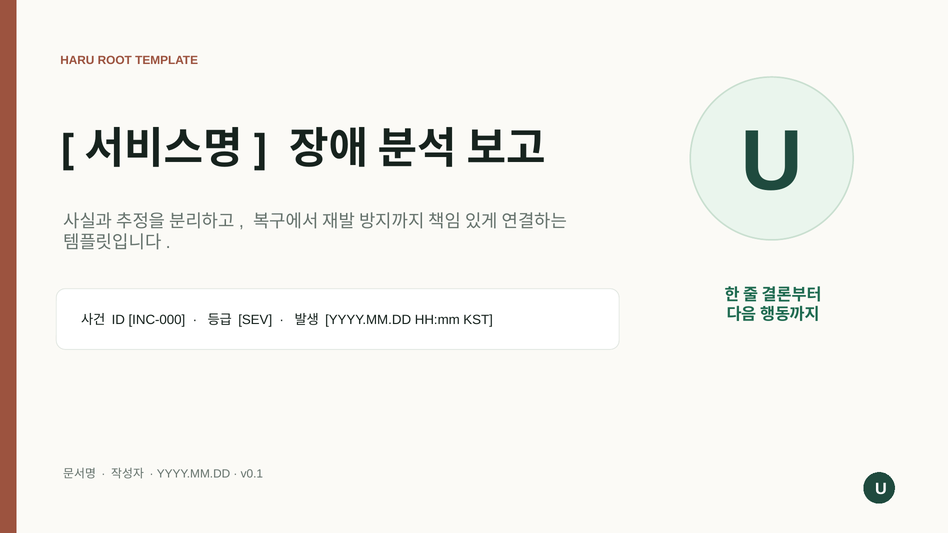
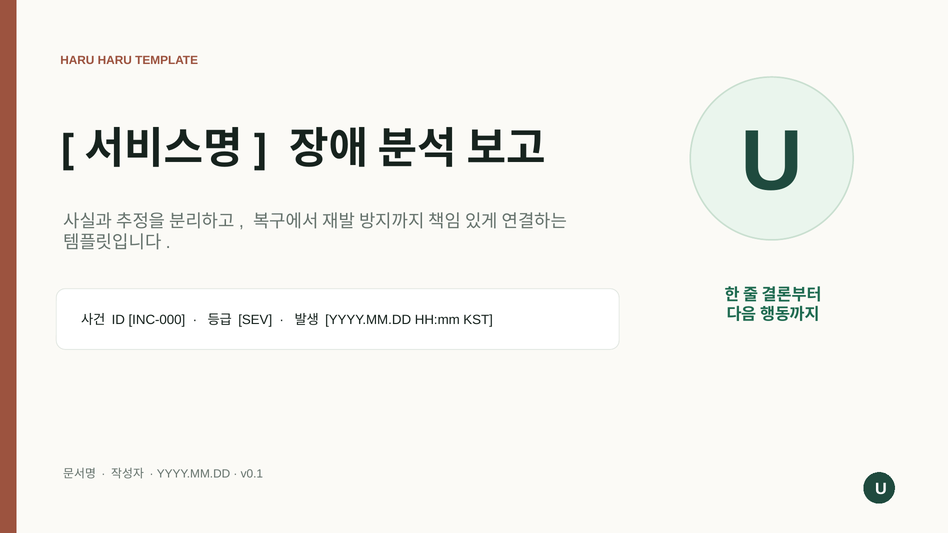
HARU ROOT: ROOT -> HARU (115, 60)
